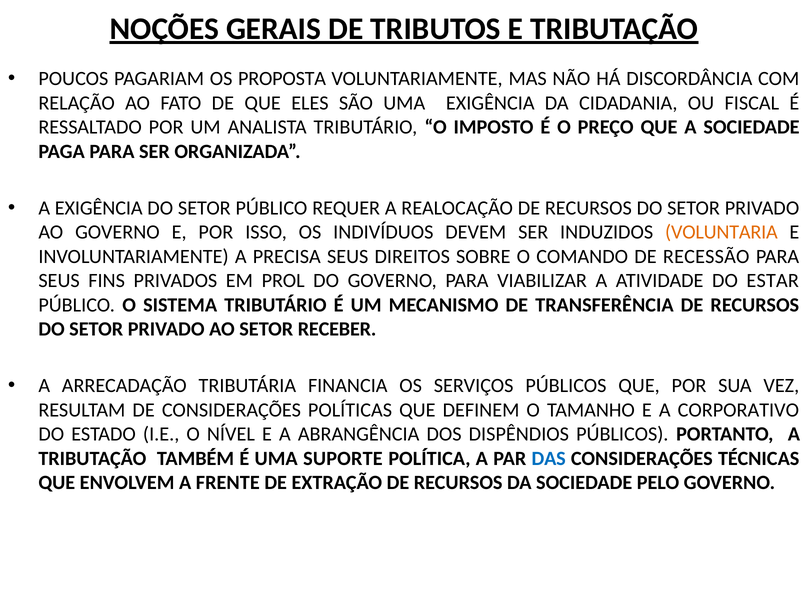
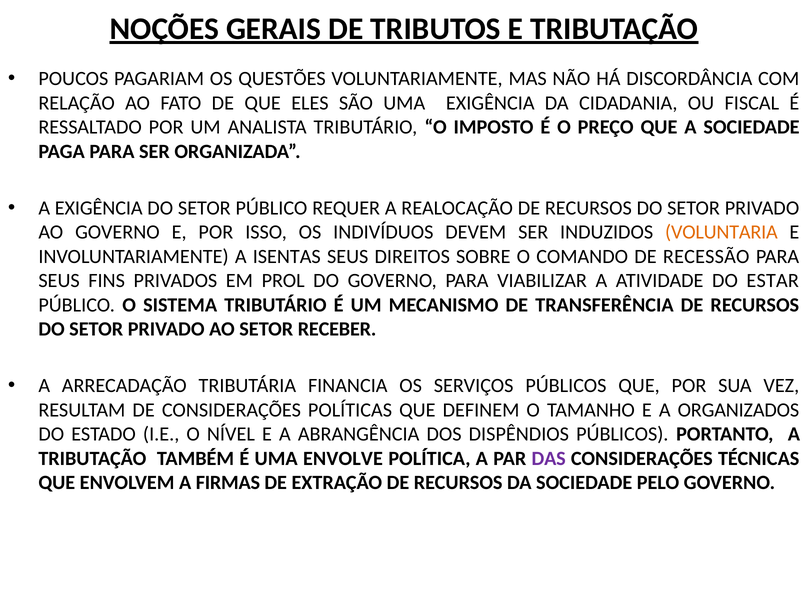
PROPOSTA: PROPOSTA -> QUESTÕES (282, 79)
PRECISA: PRECISA -> ISENTAS (287, 257)
CORPORATIVO: CORPORATIVO -> ORGANIZADOS (738, 410)
SUPORTE: SUPORTE -> ENVOLVE (343, 459)
DAS colour: blue -> purple (549, 459)
FRENTE: FRENTE -> FIRMAS (228, 483)
